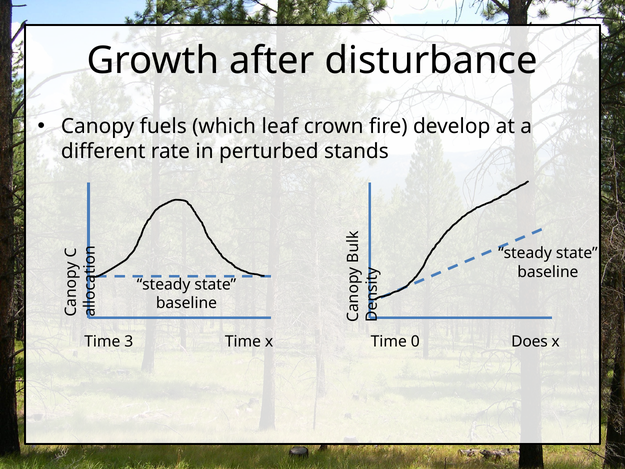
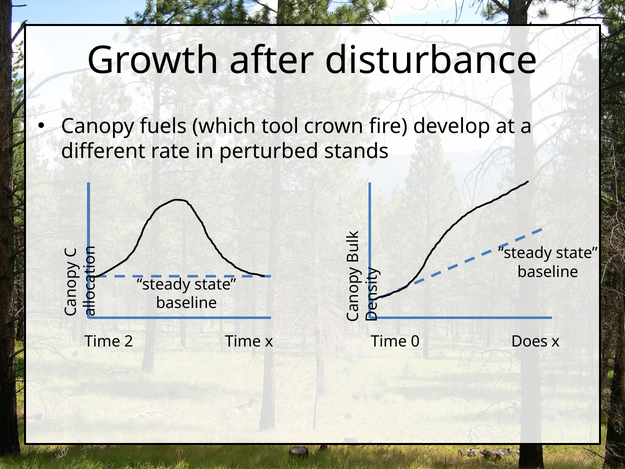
leaf: leaf -> tool (280, 126)
3: 3 -> 2 (129, 342)
